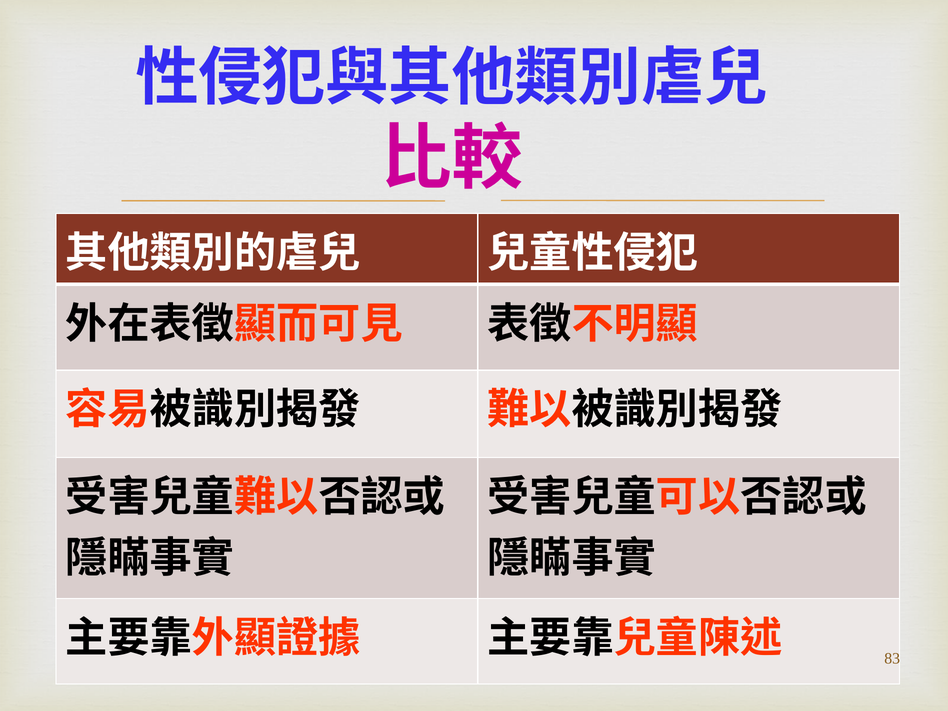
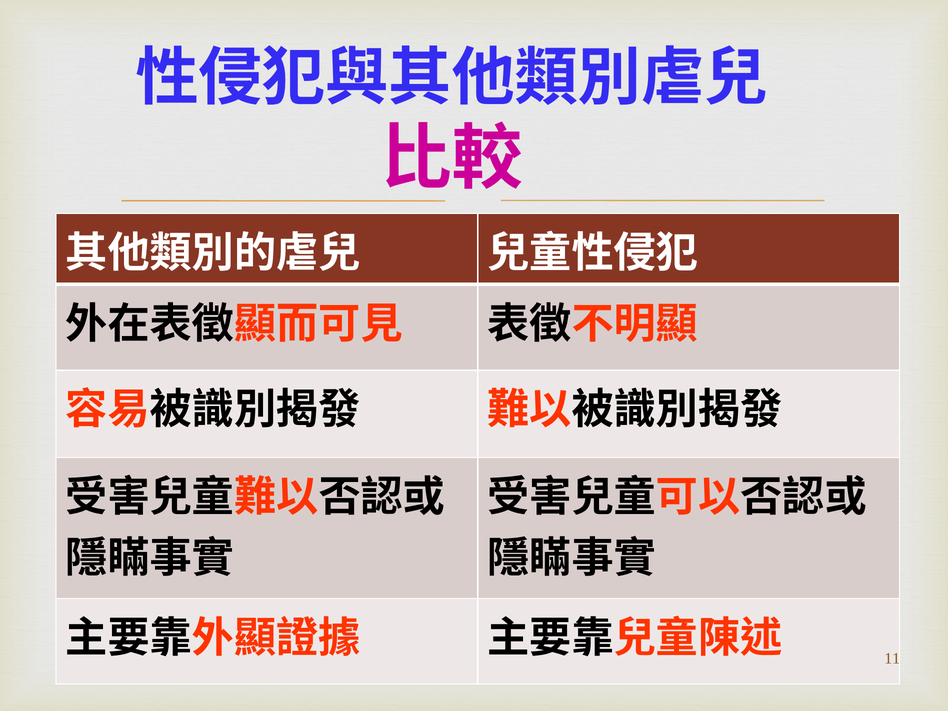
83: 83 -> 11 (892, 659)
